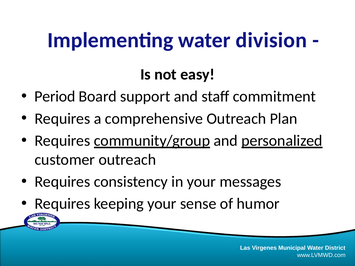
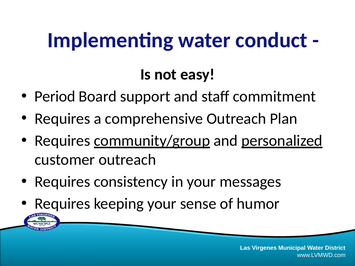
division: division -> conduct (271, 40)
